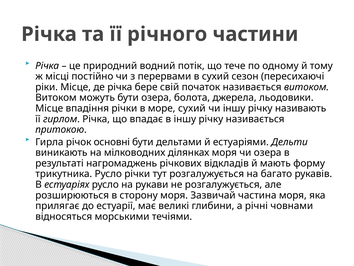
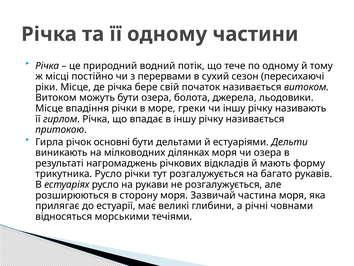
її річного: річного -> одному (167, 34)
море сухий: сухий -> греки (192, 108)
